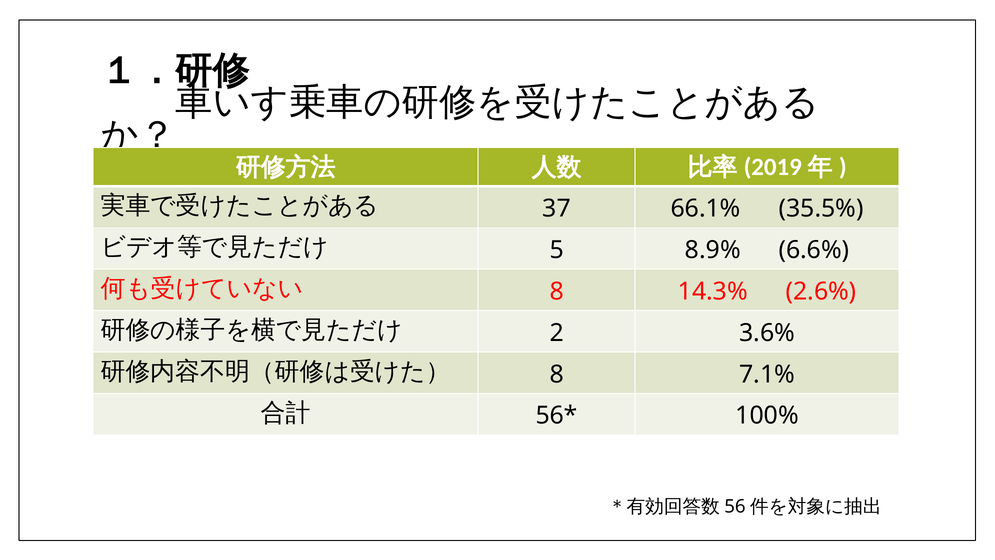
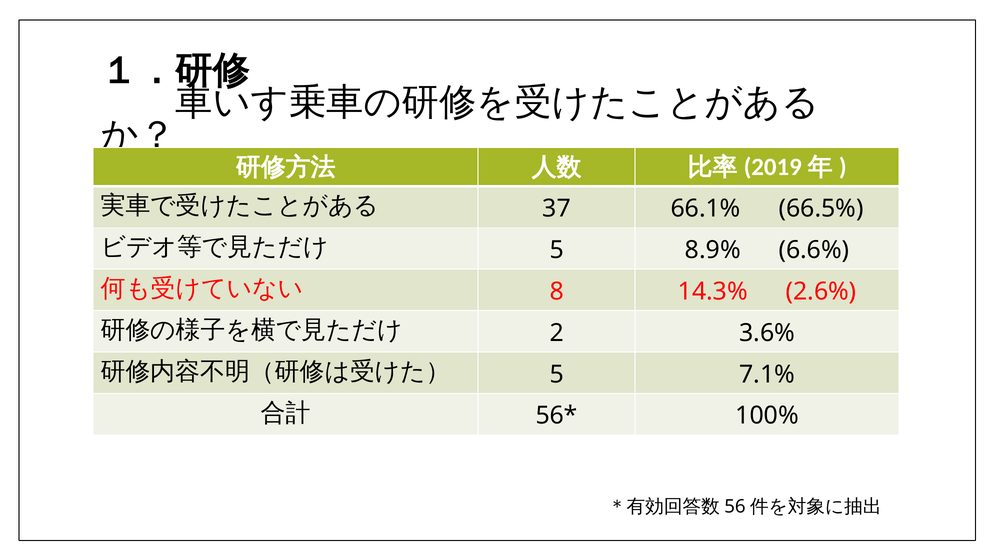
35.5%: 35.5% -> 66.5% (821, 208)
8: 8 -> 5 (557, 374)
